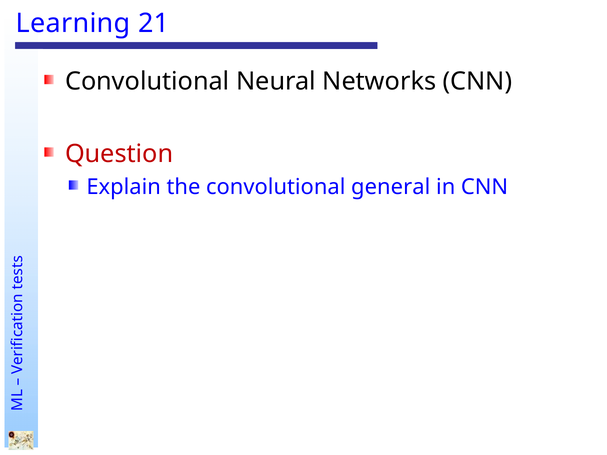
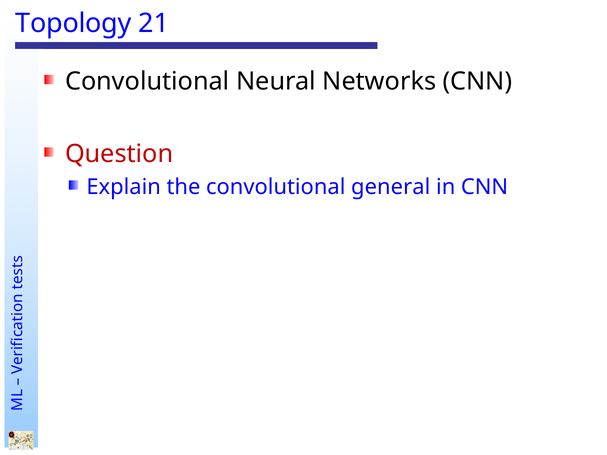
Learning: Learning -> Topology (73, 23)
